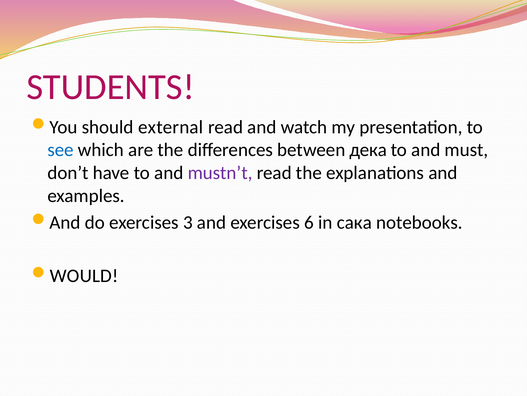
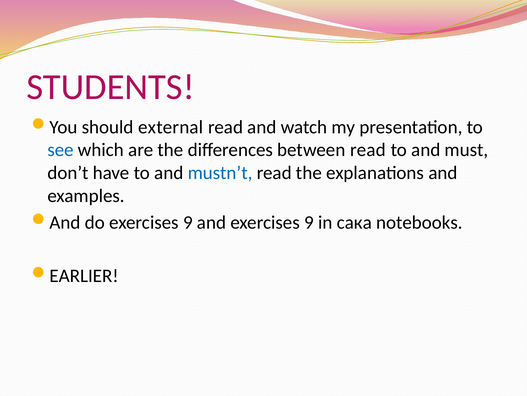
between дека: дека -> read (368, 150)
mustn’t colour: purple -> blue (220, 173)
do exercises 3: 3 -> 9 (188, 222)
and exercises 6: 6 -> 9 (309, 222)
WOULD: WOULD -> EARLIER (84, 275)
